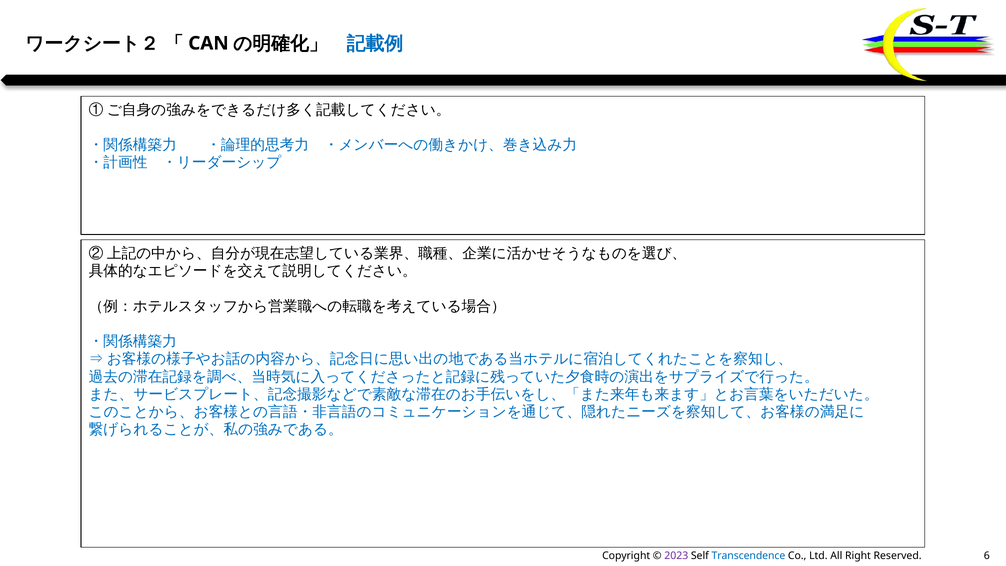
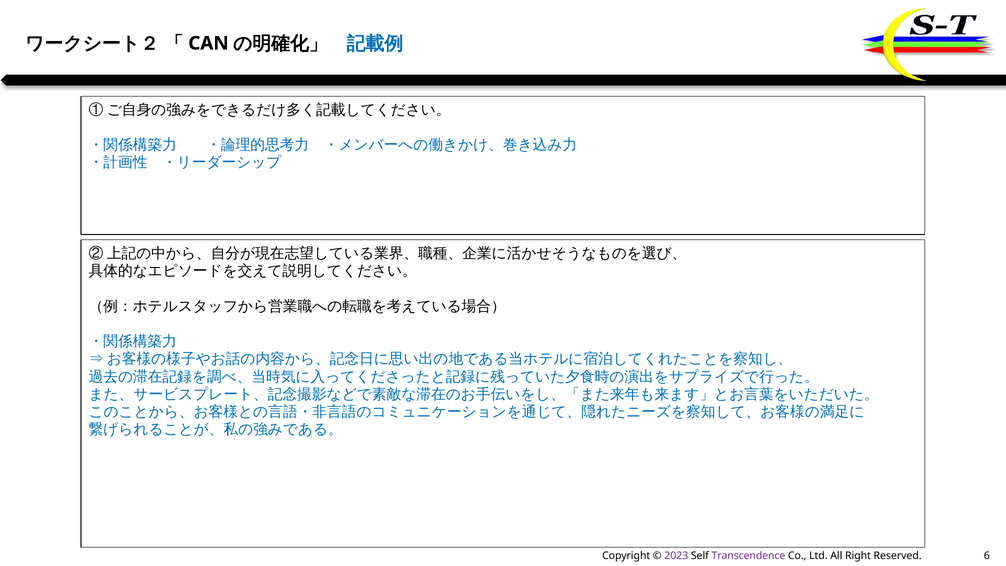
Transcendence colour: blue -> purple (748, 556)
